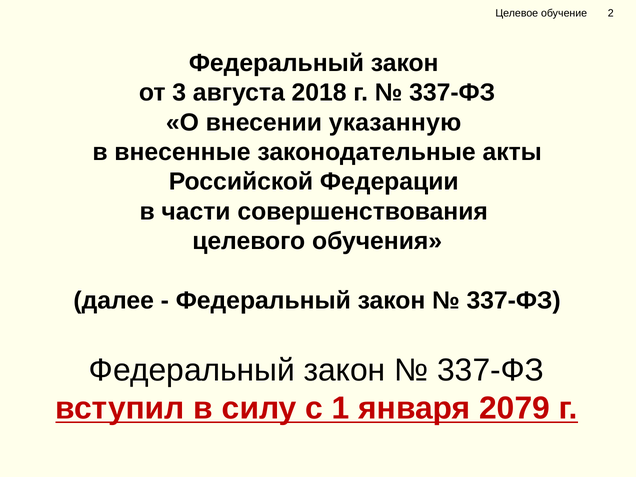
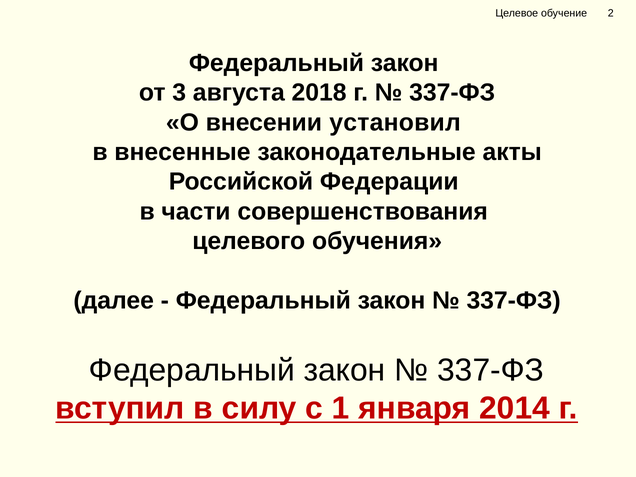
указанную: указанную -> установил (395, 122)
2079: 2079 -> 2014 (515, 408)
